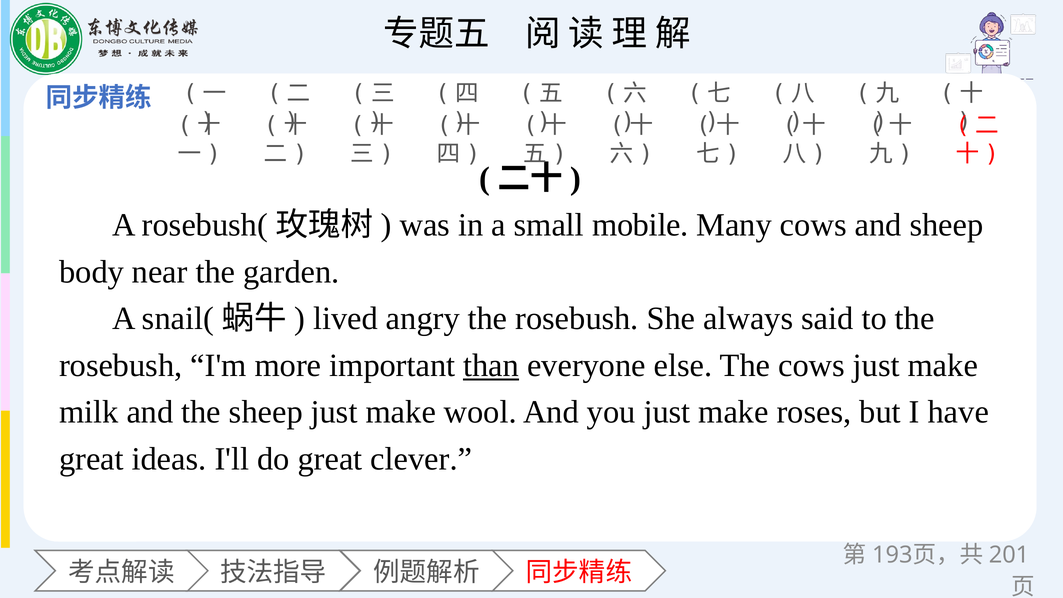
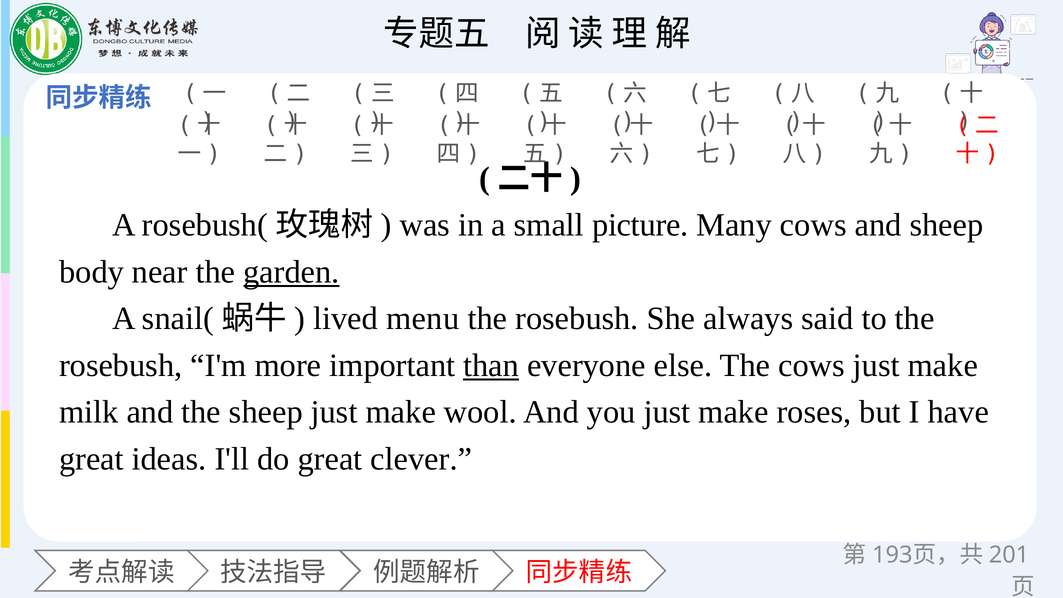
mobile: mobile -> picture (640, 225)
garden underline: none -> present (291, 272)
angry: angry -> menu (423, 319)
